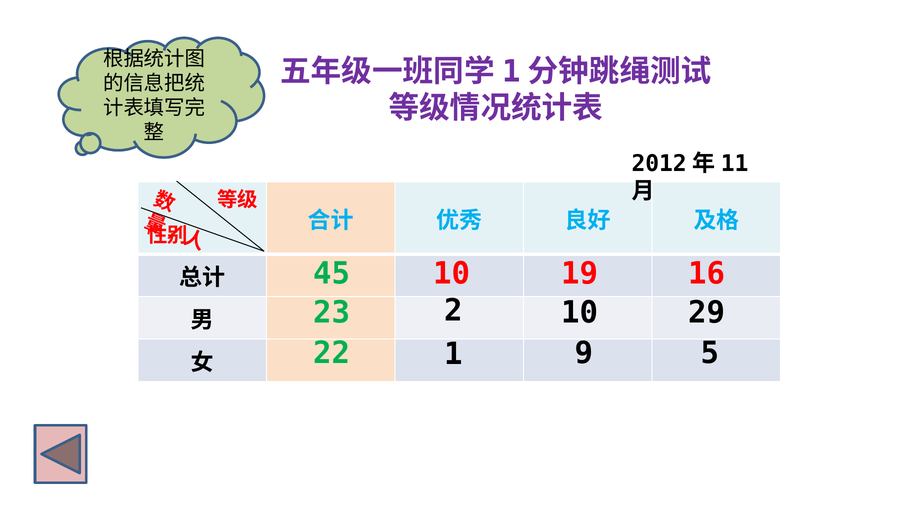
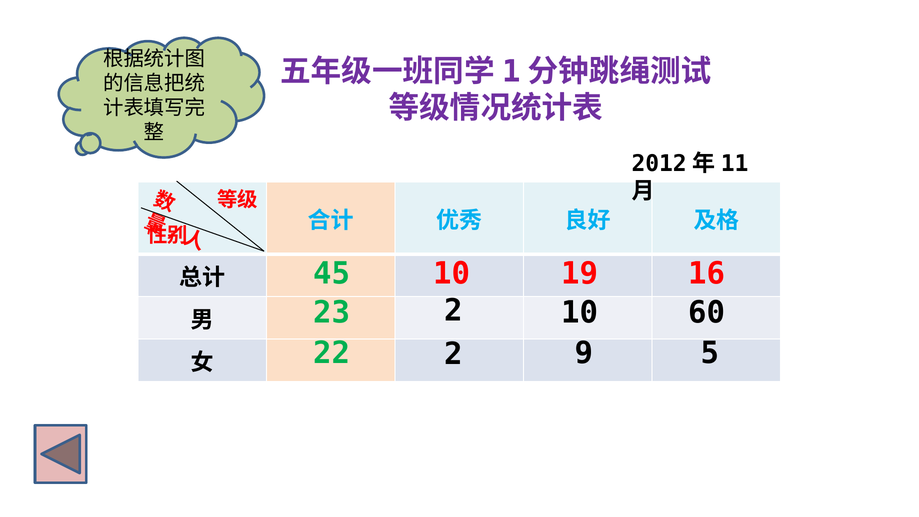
29: 29 -> 60 (707, 312)
22 1: 1 -> 2 (453, 354)
